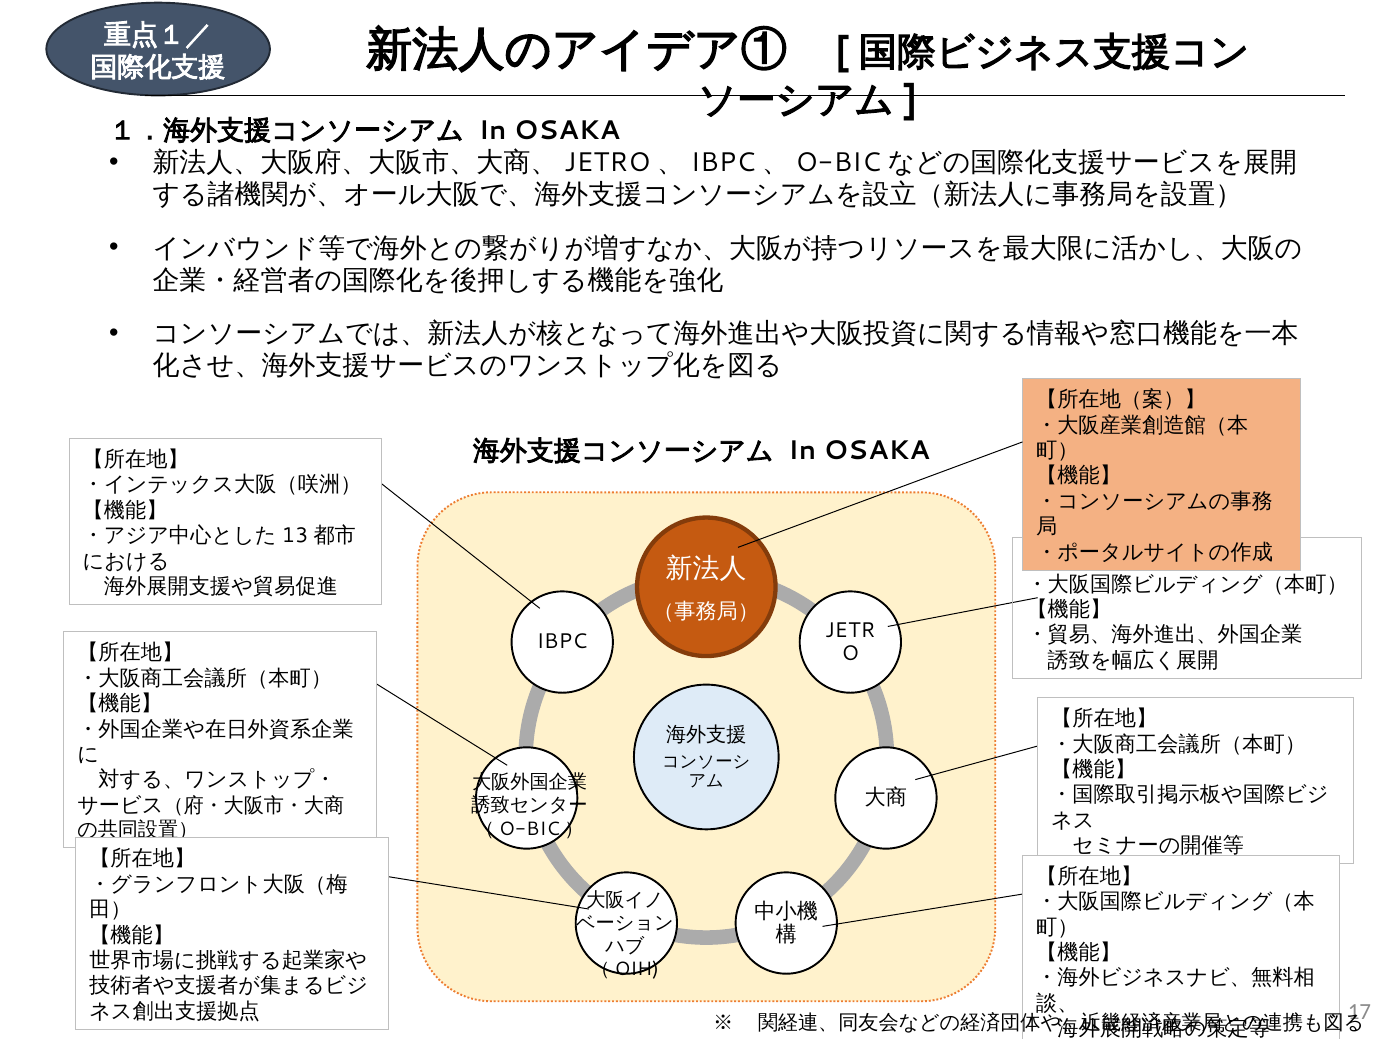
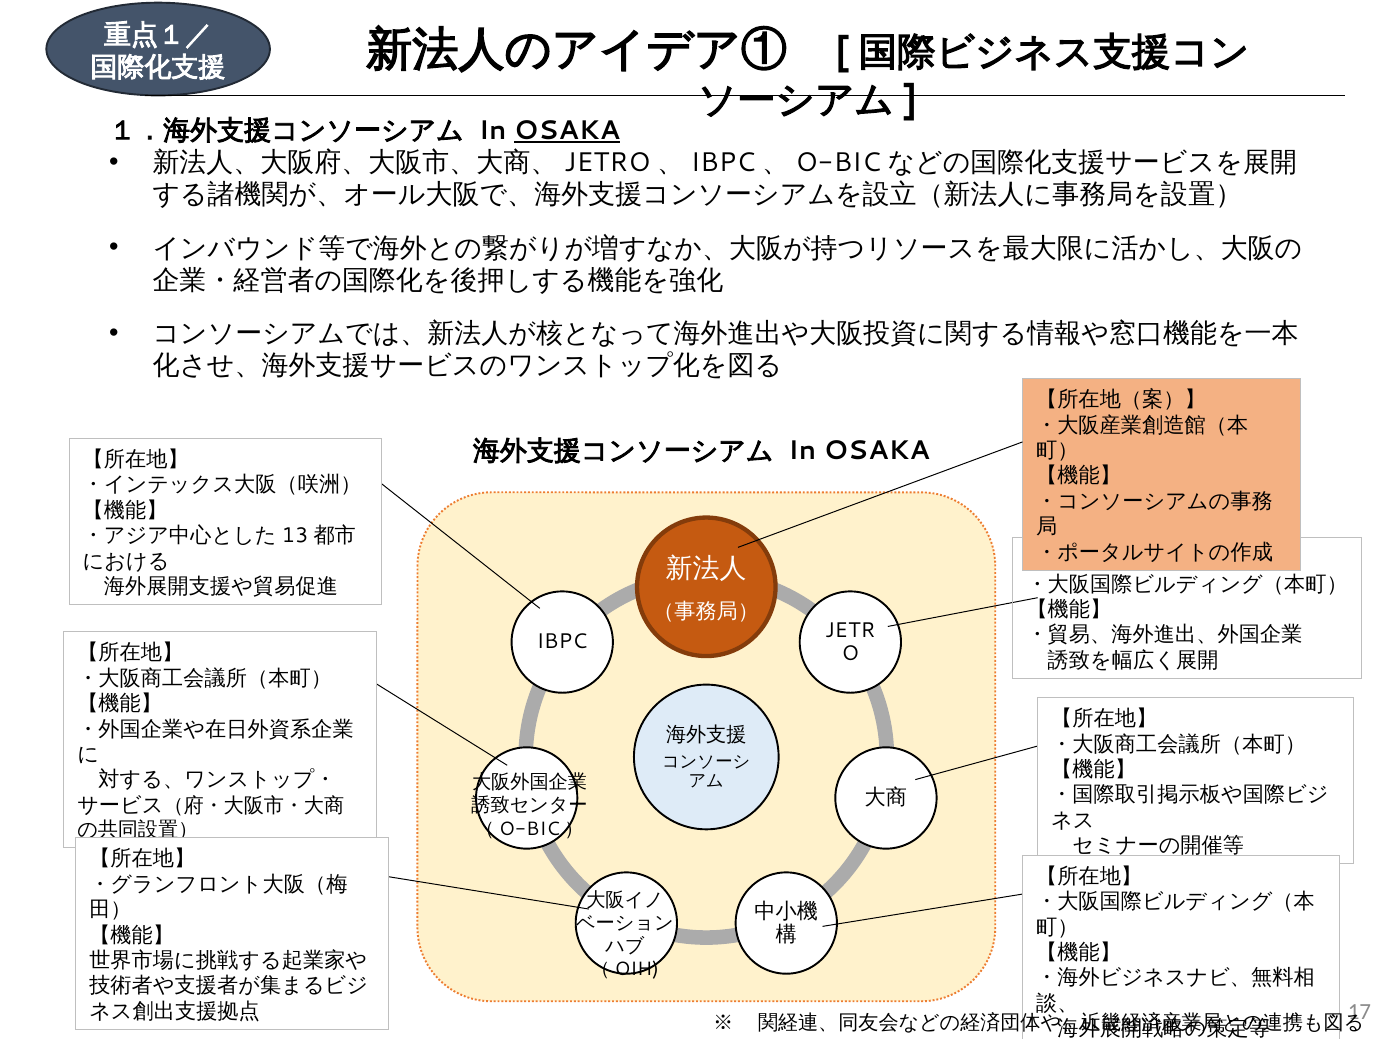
OSAKA underline: none -> present (567, 130)
